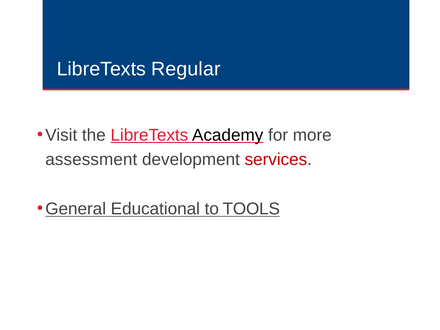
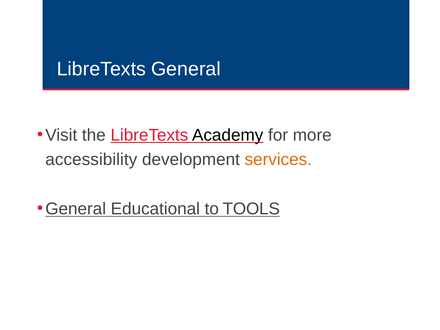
LibreTexts Regular: Regular -> General (186, 69)
assessment: assessment -> accessibility (91, 160)
services colour: red -> orange (278, 160)
